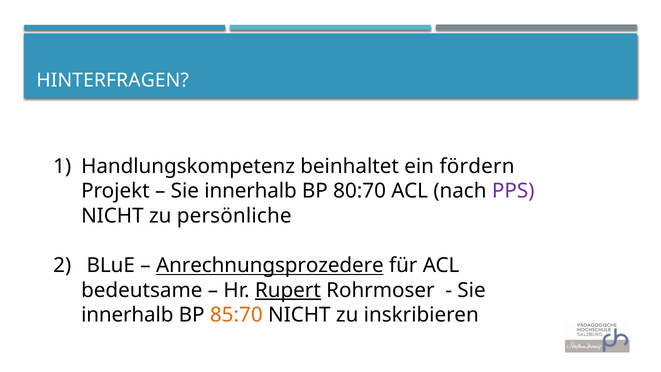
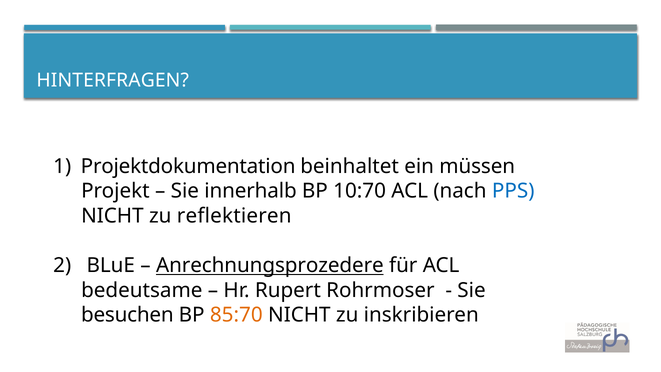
Handlungskompetenz: Handlungskompetenz -> Projektdokumentation (188, 166)
fördern: fördern -> müssen (477, 166)
80:70: 80:70 -> 10:70 (360, 191)
PPS colour: purple -> blue (513, 191)
persönliche: persönliche -> reflektieren (234, 216)
Rupert underline: present -> none (288, 290)
innerhalb: innerhalb -> besuchen (127, 315)
